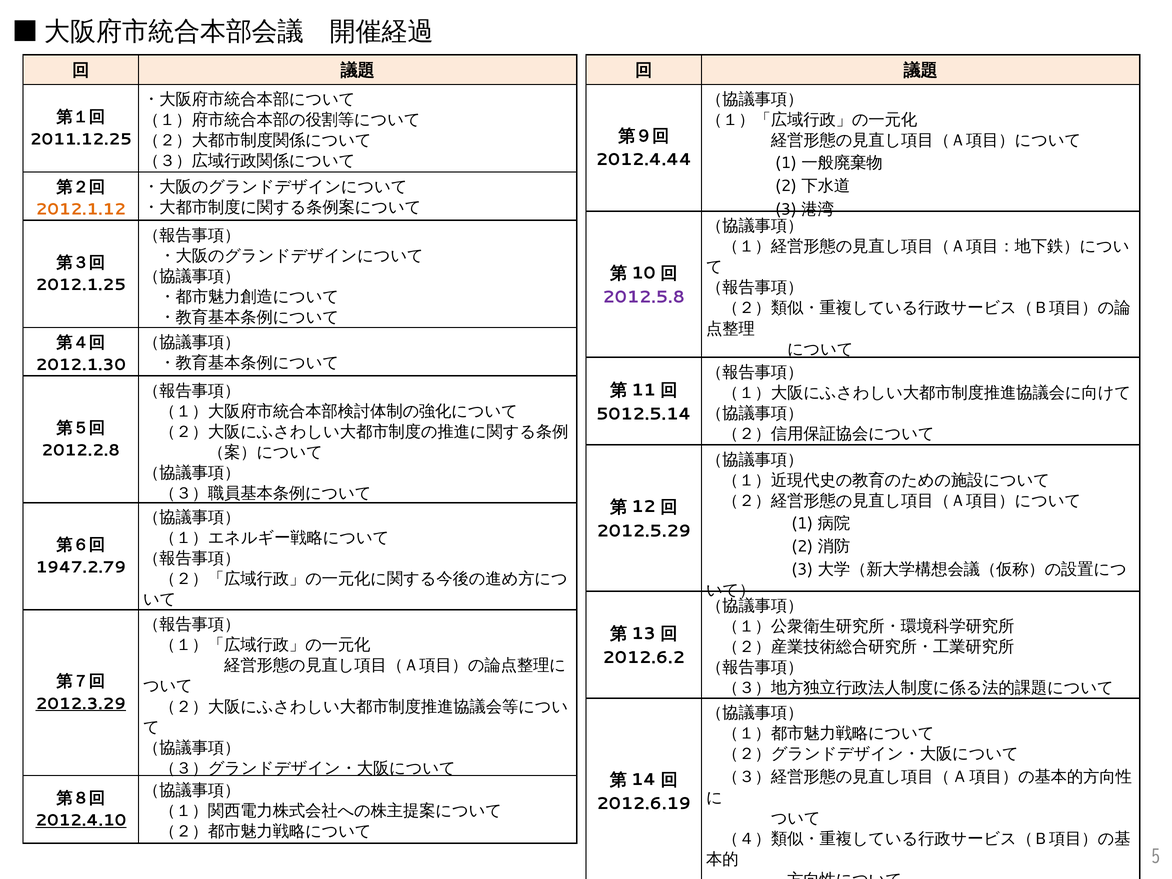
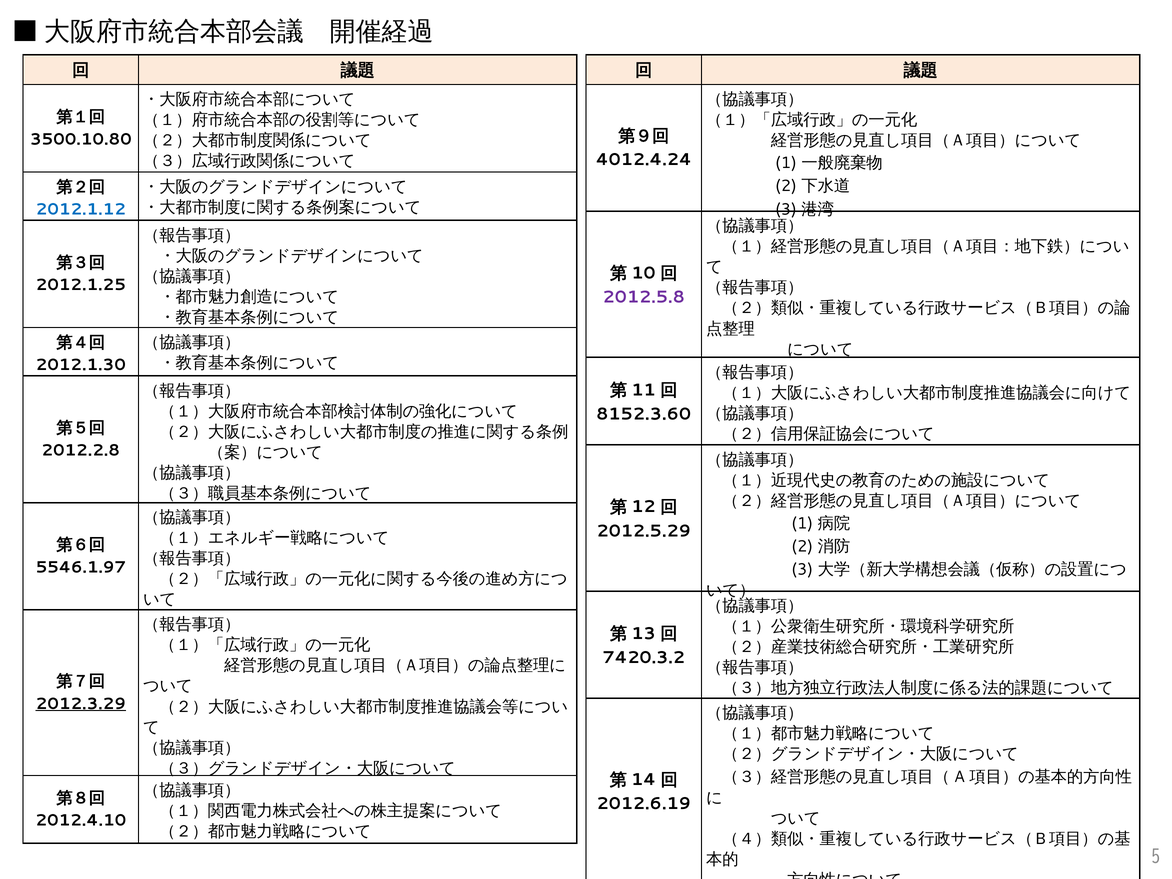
2011.12.25: 2011.12.25 -> 3500.10.80 (81, 139)
2012.4.44: 2012.4.44 -> 4012.4.24 (644, 159)
2012.1.12 colour: orange -> blue (81, 210)
5012.5.14: 5012.5.14 -> 8152.3.60 (644, 414)
1947.2.79: 1947.2.79 -> 5546.1.97 (81, 567)
2012.6.2: 2012.6.2 -> 7420.3.2 (644, 658)
2012.4.10 underline: present -> none (81, 821)
